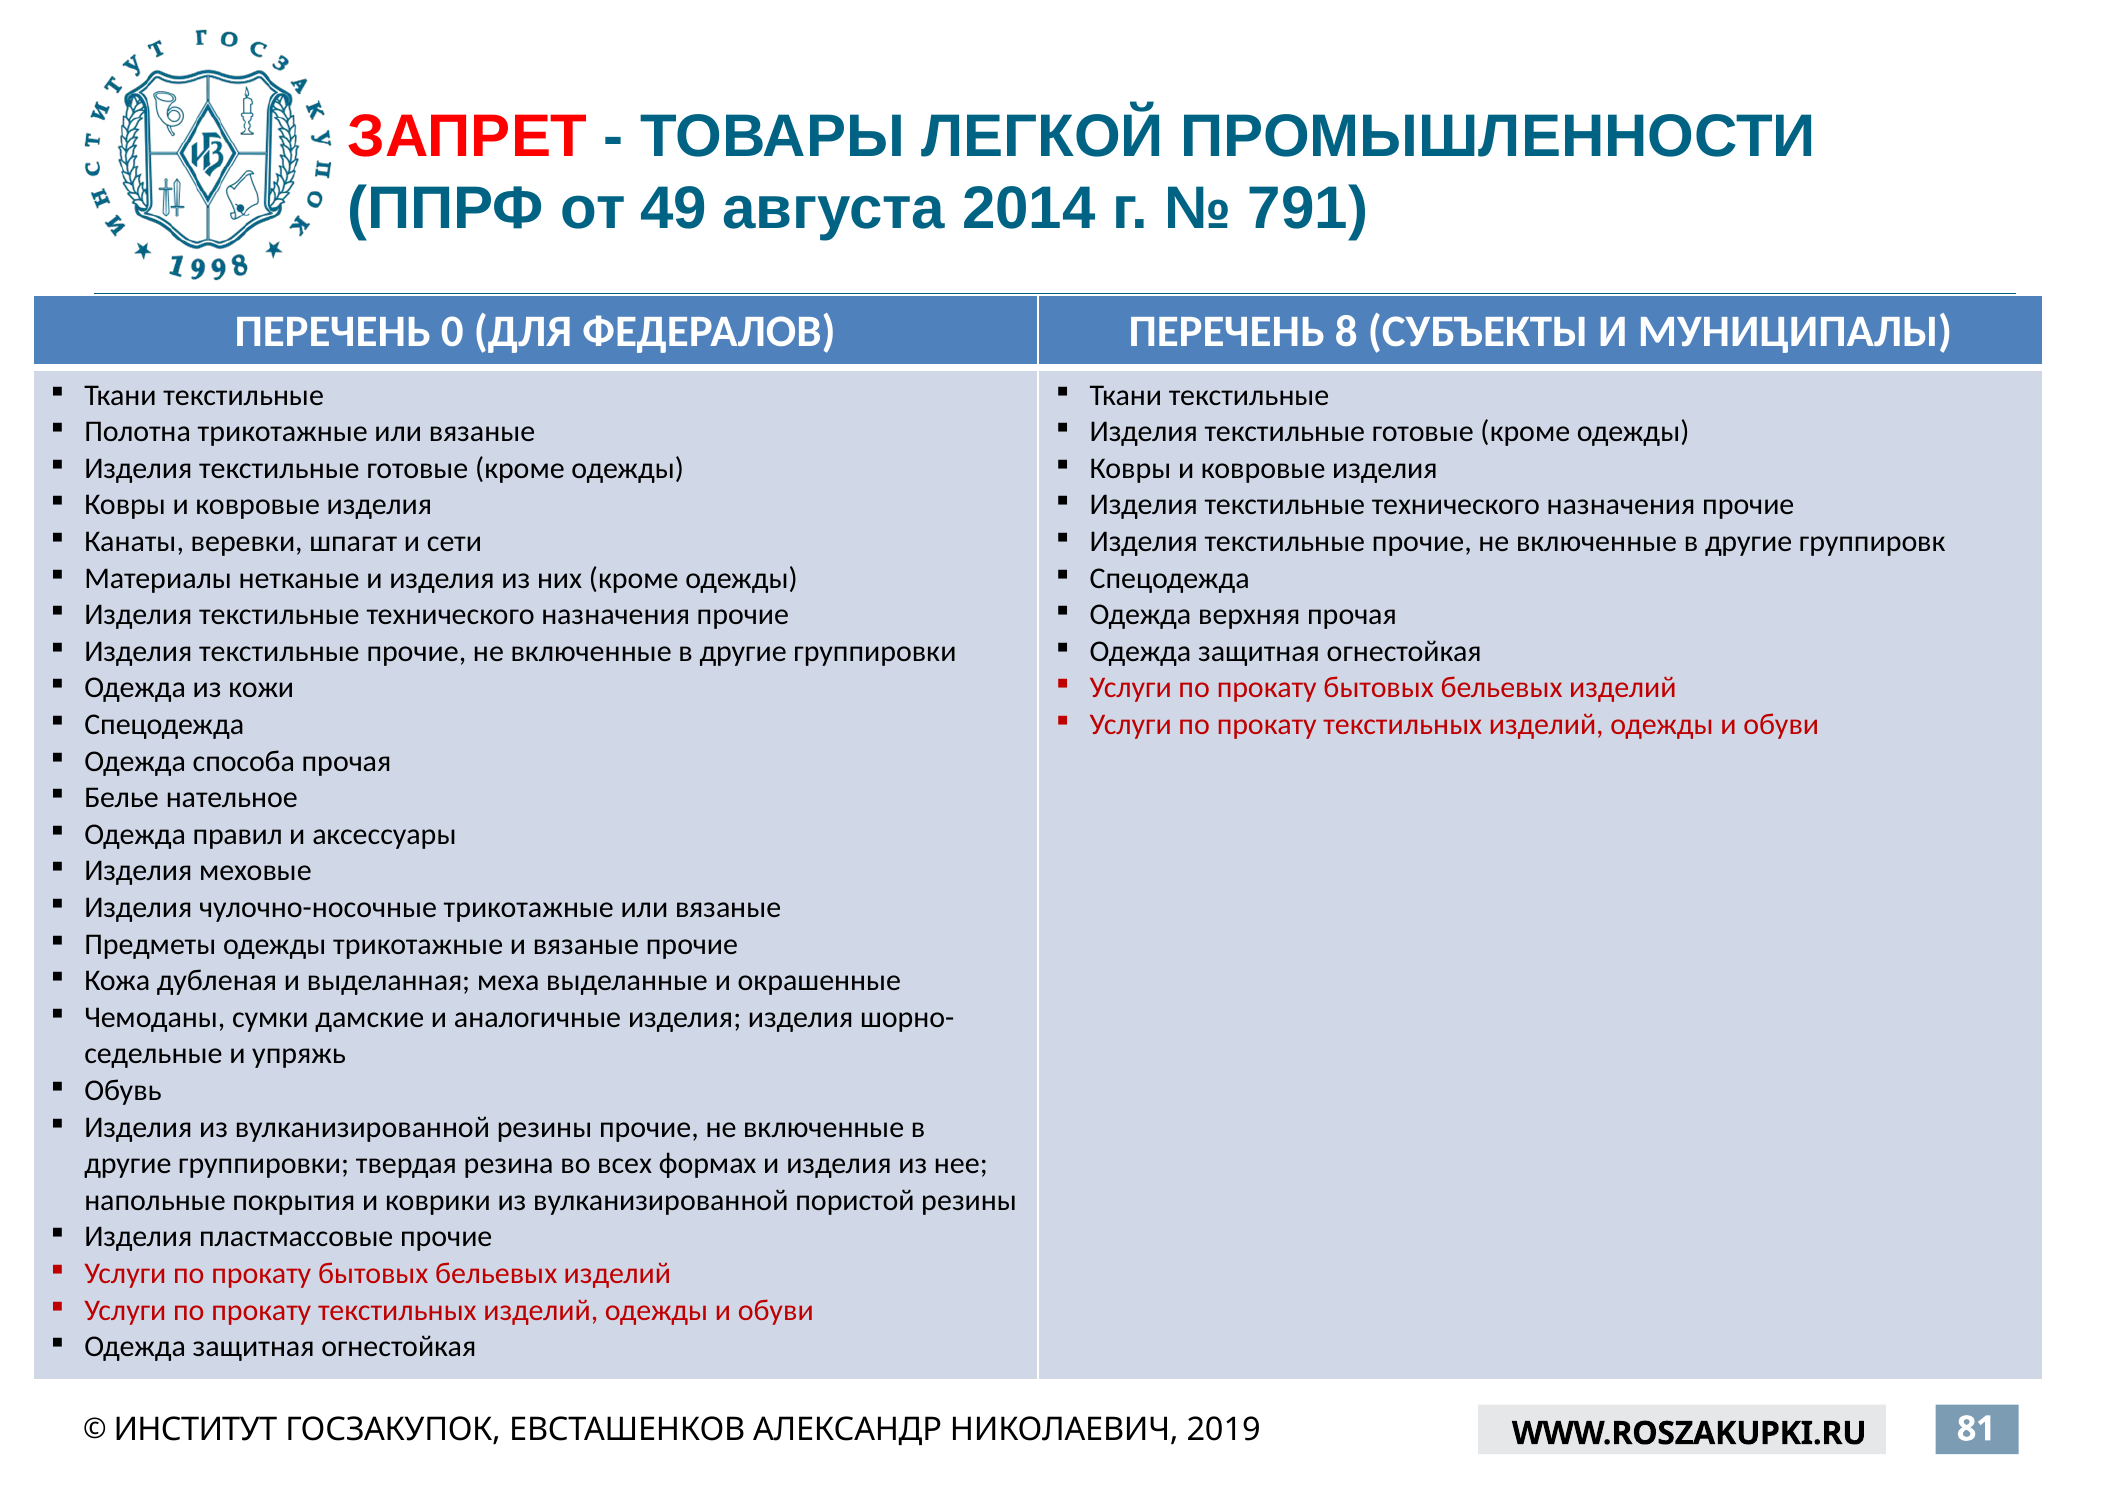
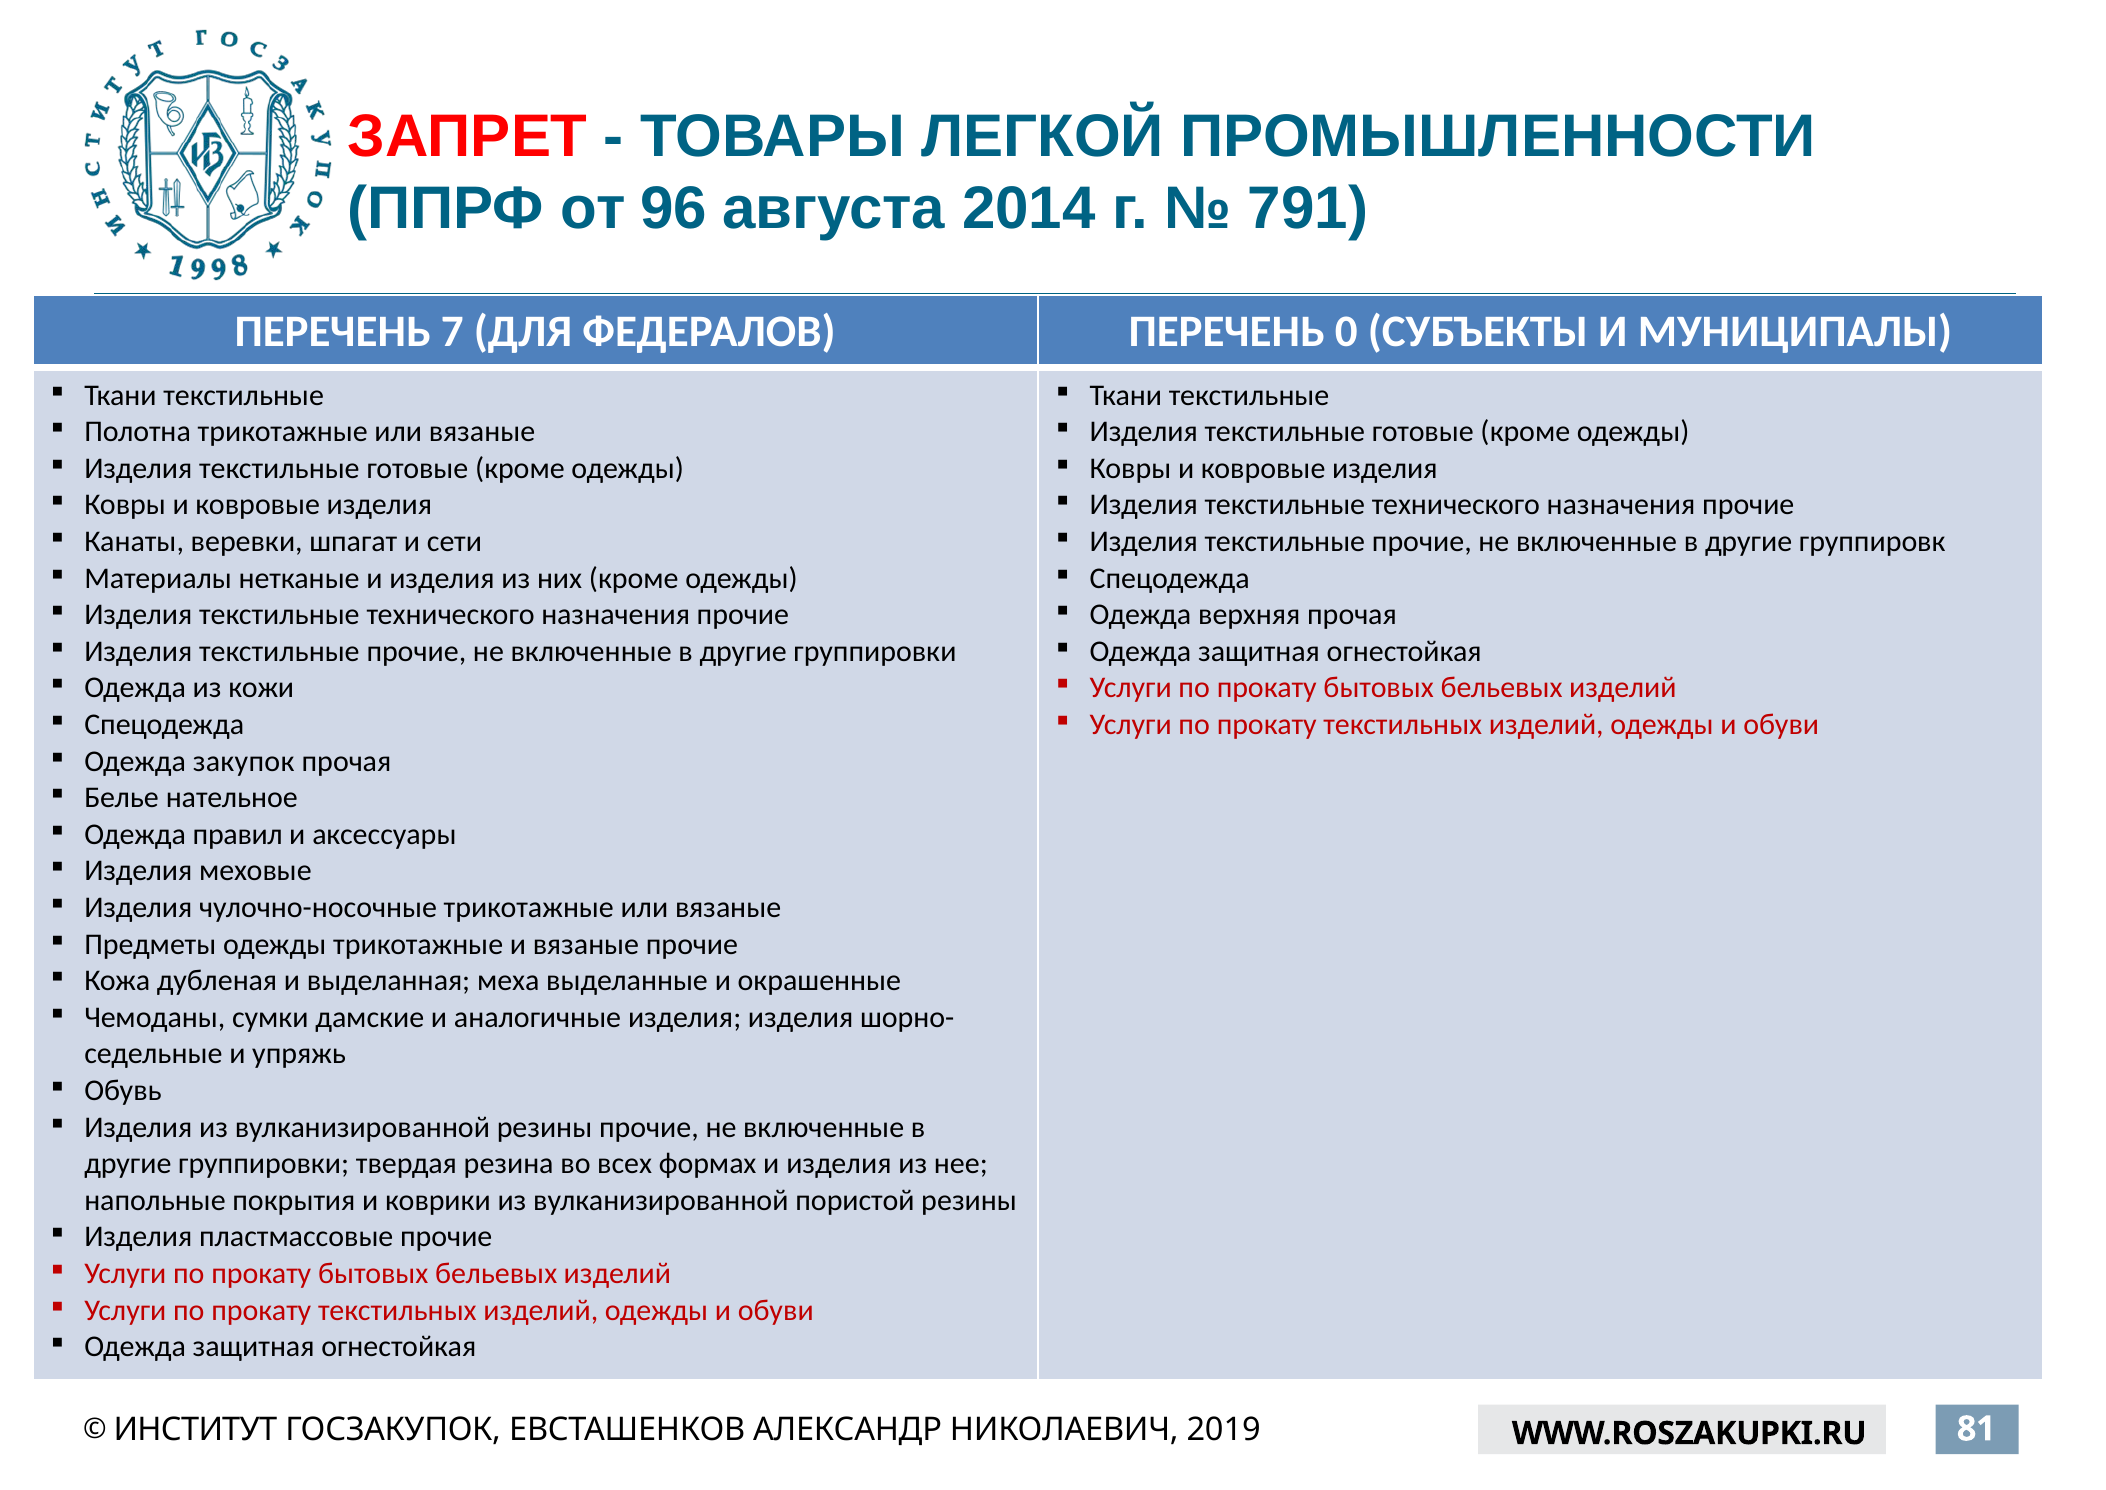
49: 49 -> 96 (674, 208)
0: 0 -> 7 (452, 332)
8: 8 -> 0 (1346, 332)
способа: способа -> закупок (244, 761)
